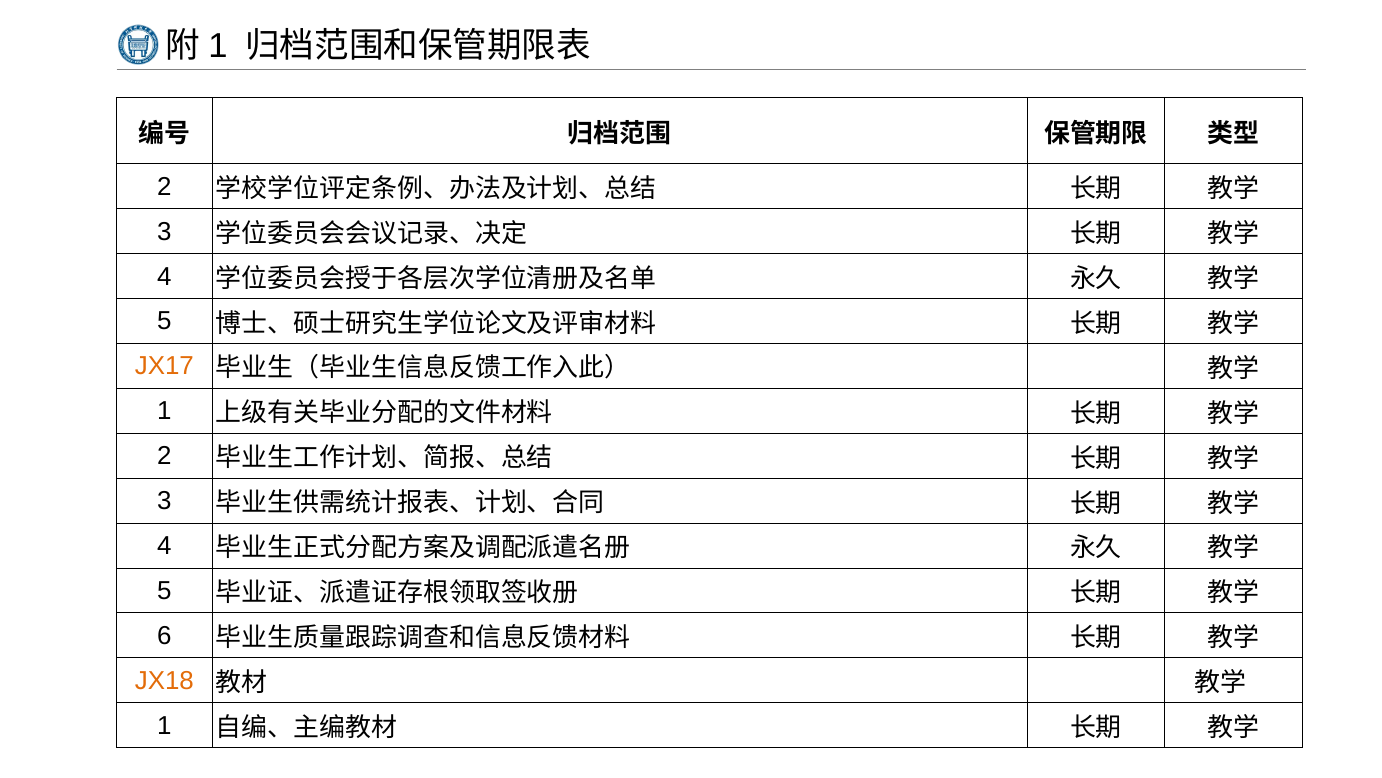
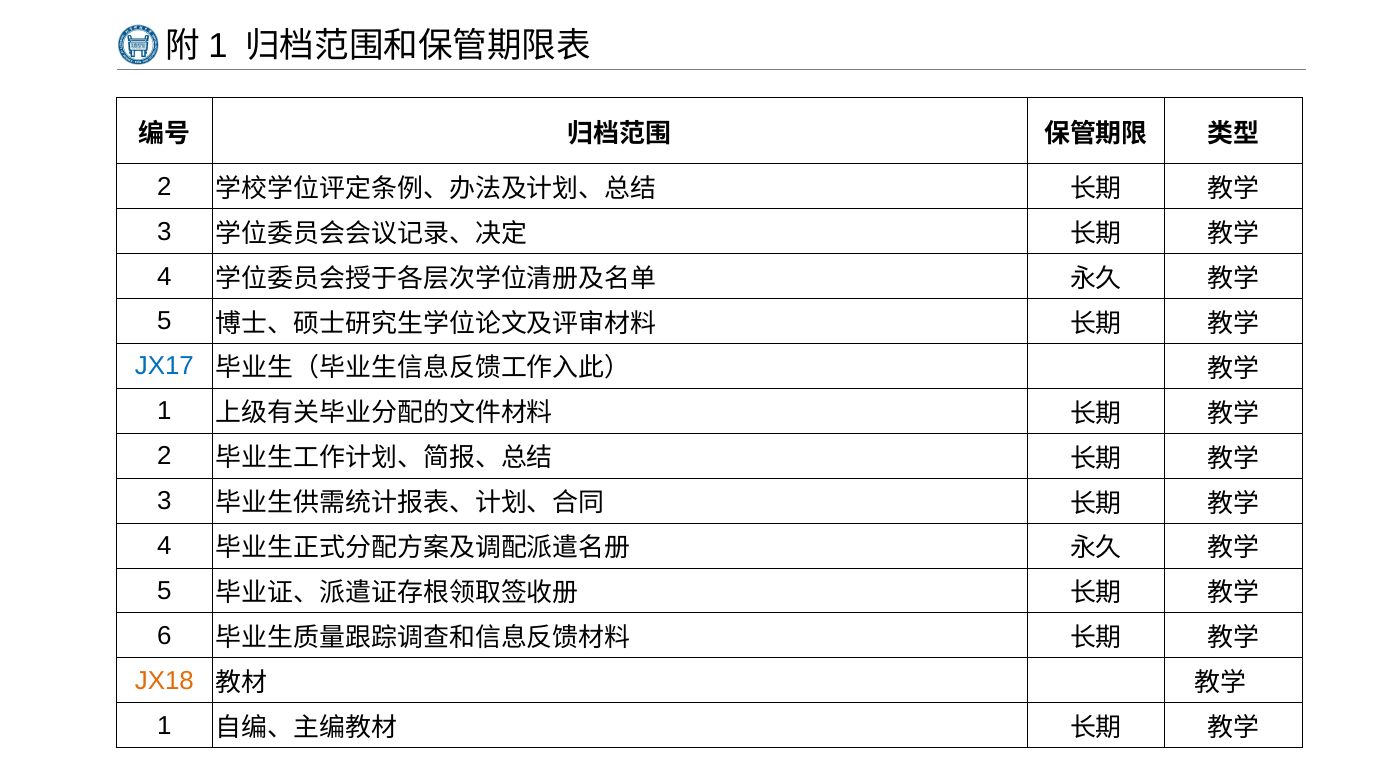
JX17 colour: orange -> blue (164, 366)
